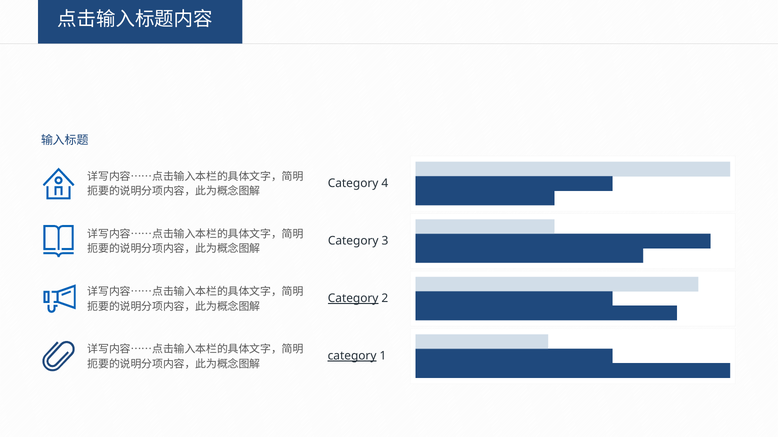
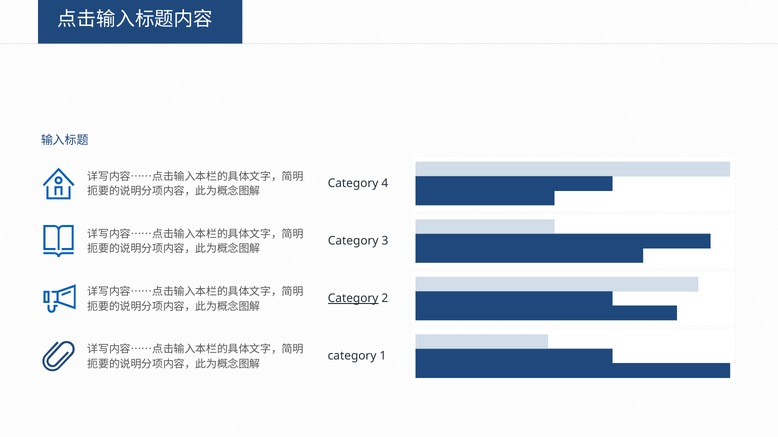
category underline: present -> none (352, 356)
